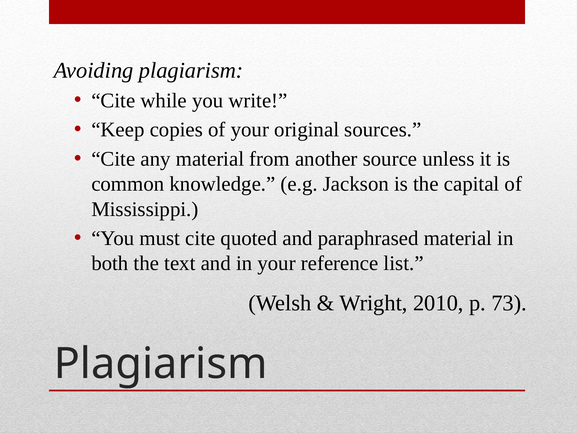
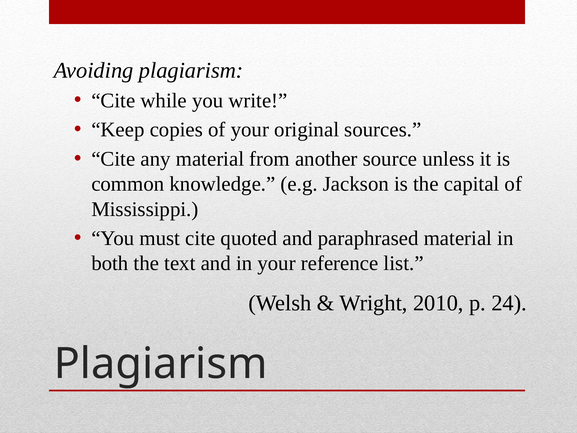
73: 73 -> 24 (509, 303)
